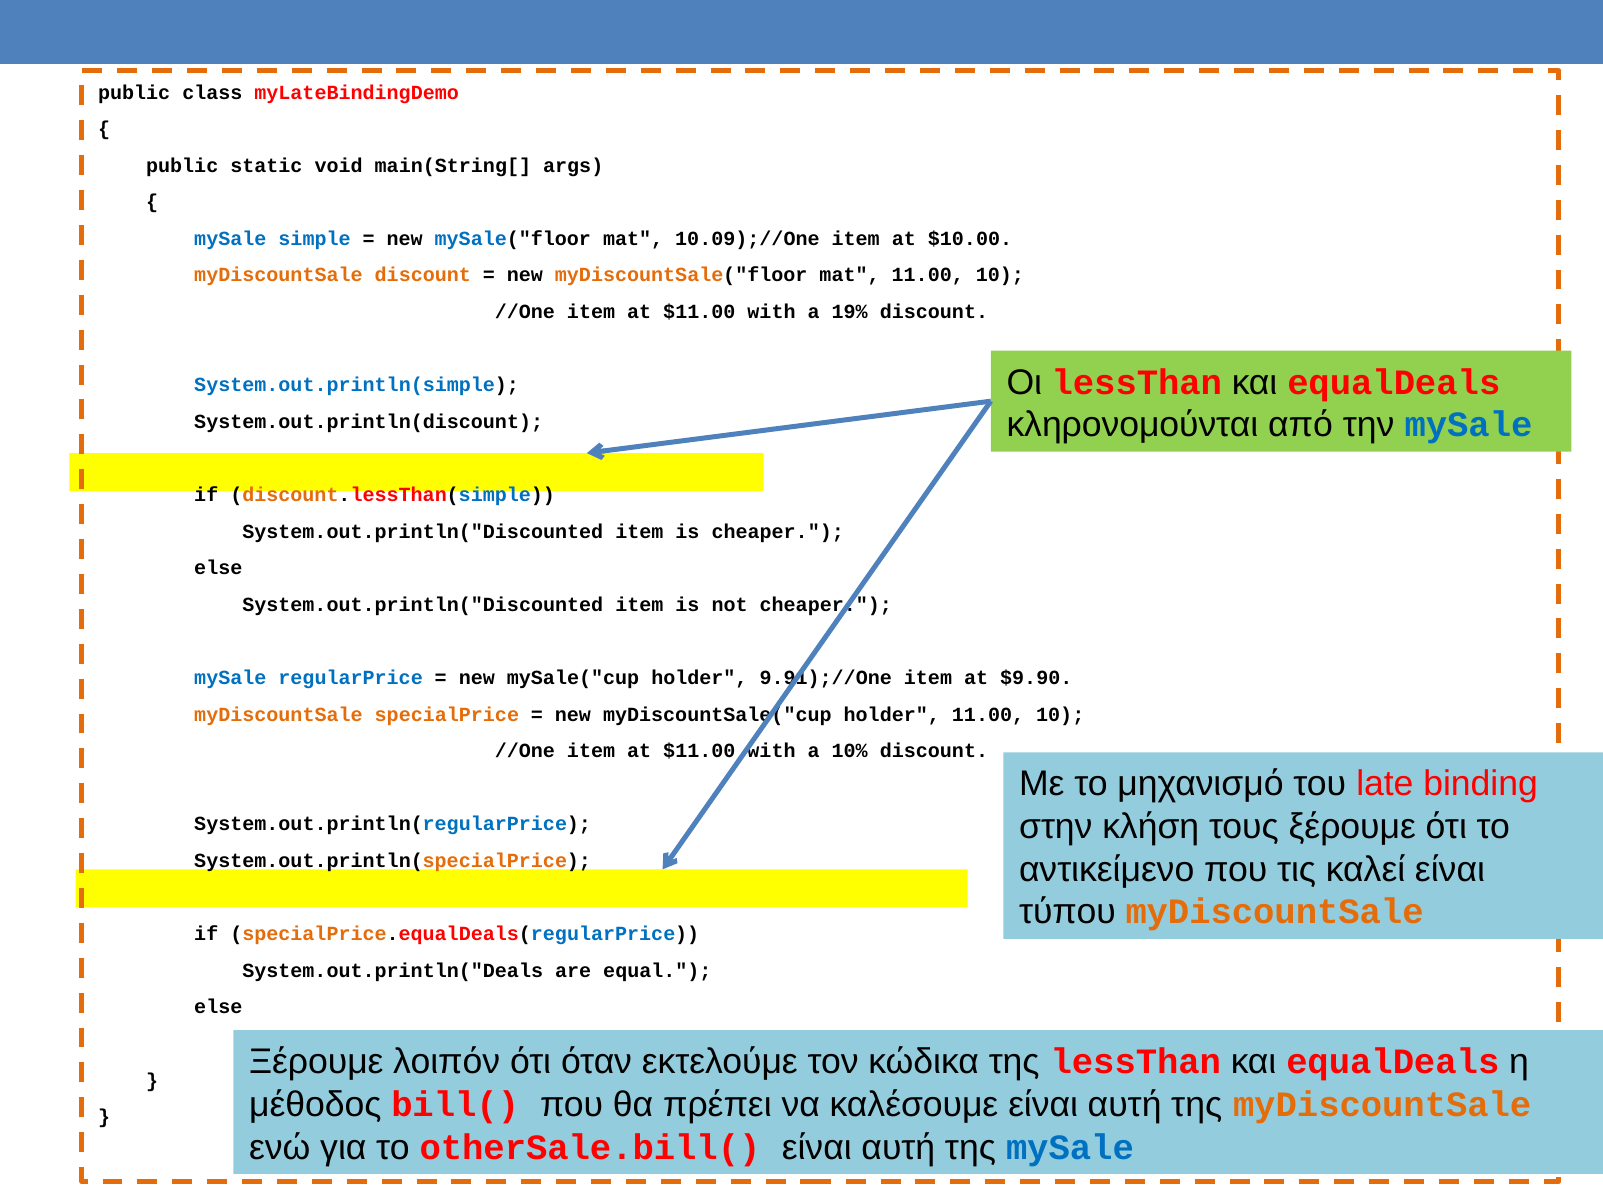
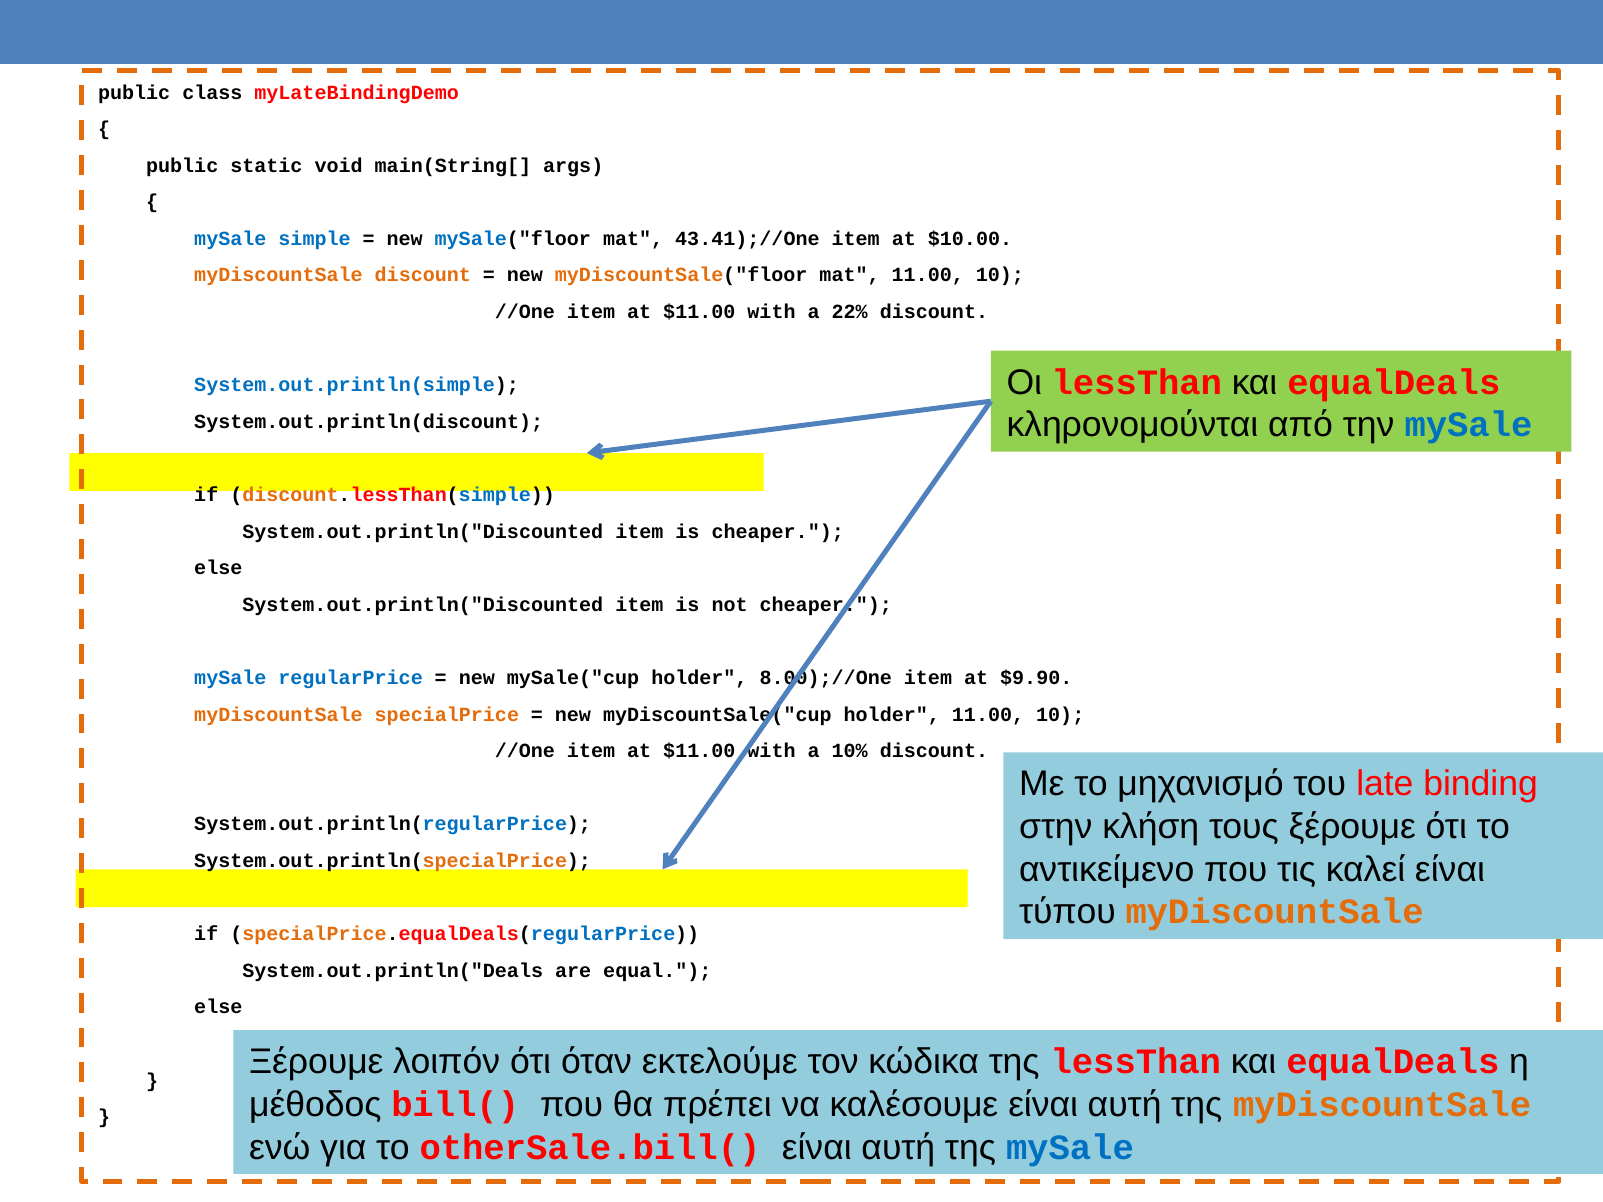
10.09);//One: 10.09);//One -> 43.41);//One (747, 239)
19%: 19% -> 22% (850, 312)
9.91);//One: 9.91);//One -> 8.00);//One (826, 678)
